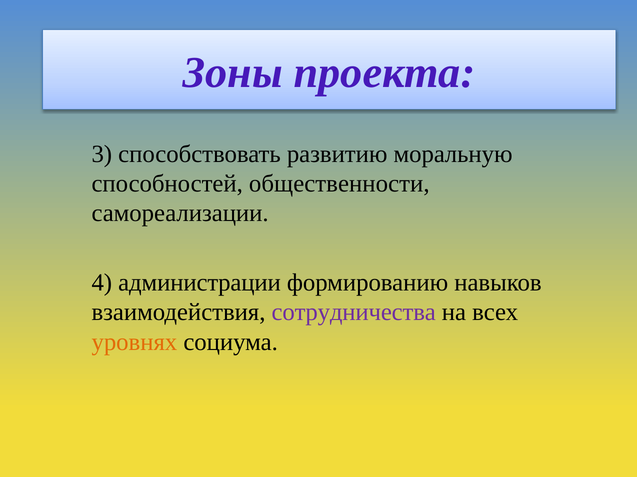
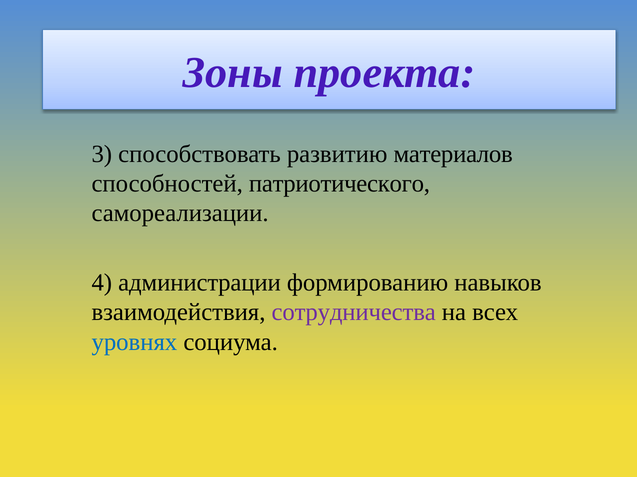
моральную: моральную -> материалов (453, 154)
общественности: общественности -> патриотического (339, 184)
уровнях colour: orange -> blue (134, 343)
